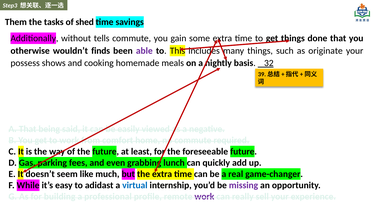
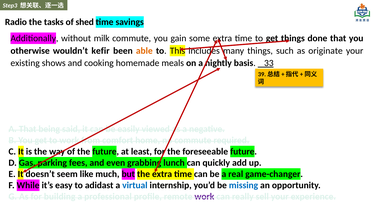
Them: Them -> Radio (16, 22)
tells: tells -> milk (102, 38)
finds: finds -> kefir (101, 51)
able colour: purple -> orange (144, 51)
possess: possess -> existing (25, 63)
32: 32 -> 33 (269, 63)
missing colour: purple -> blue (244, 185)
